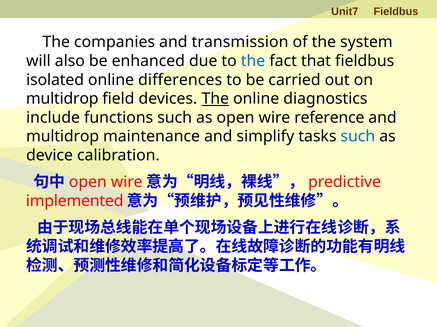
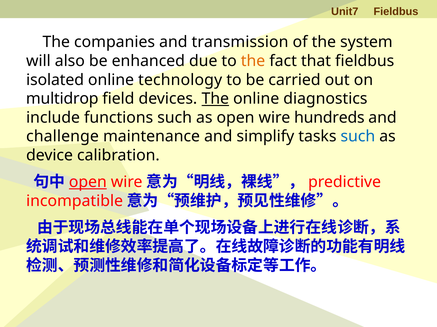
the colour: blue -> orange (253, 61)
differences: differences -> technology (180, 80)
reference: reference -> hundreds (329, 118)
multidrop: multidrop -> challenge (62, 137)
open underline: none -> present (88, 183)
implemented: implemented -> incompatible (75, 201)
